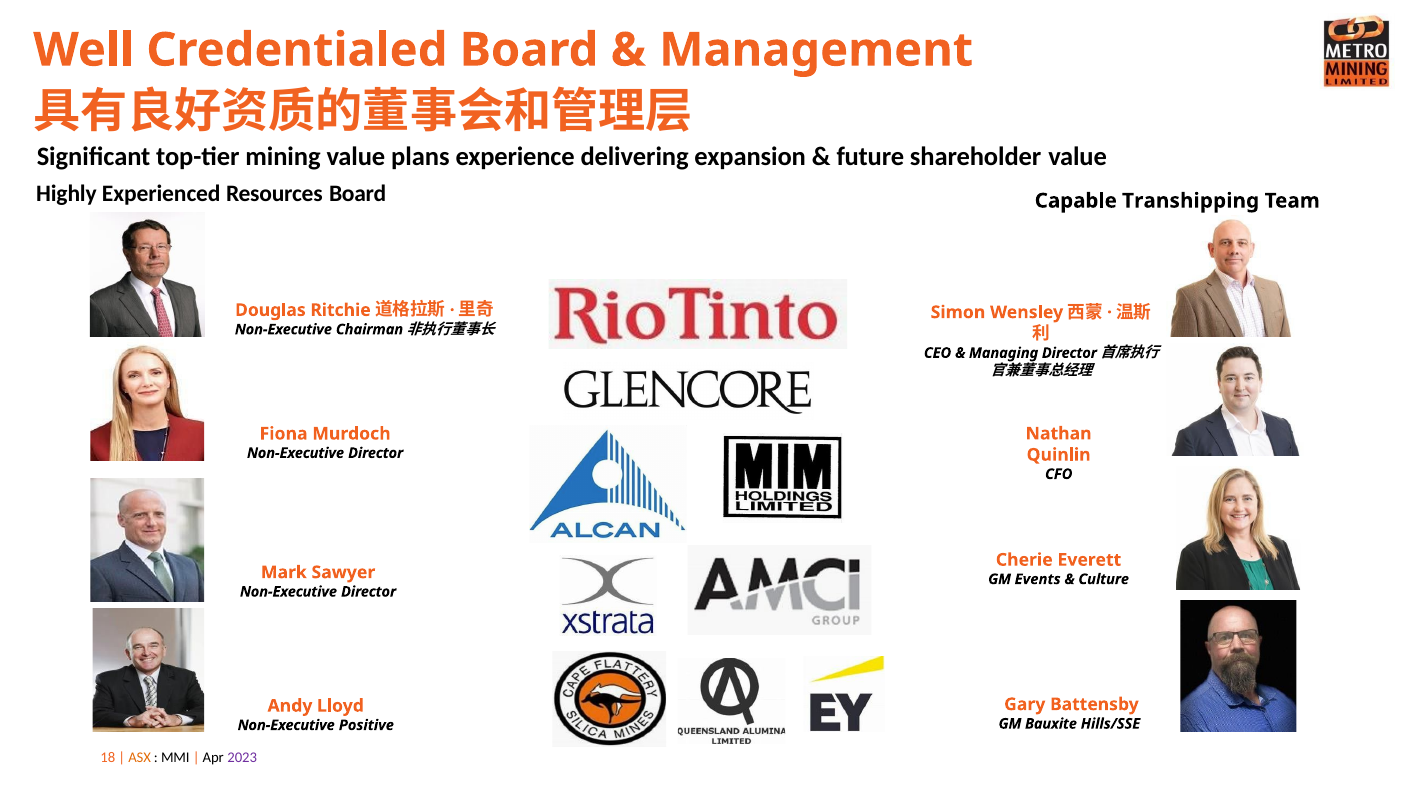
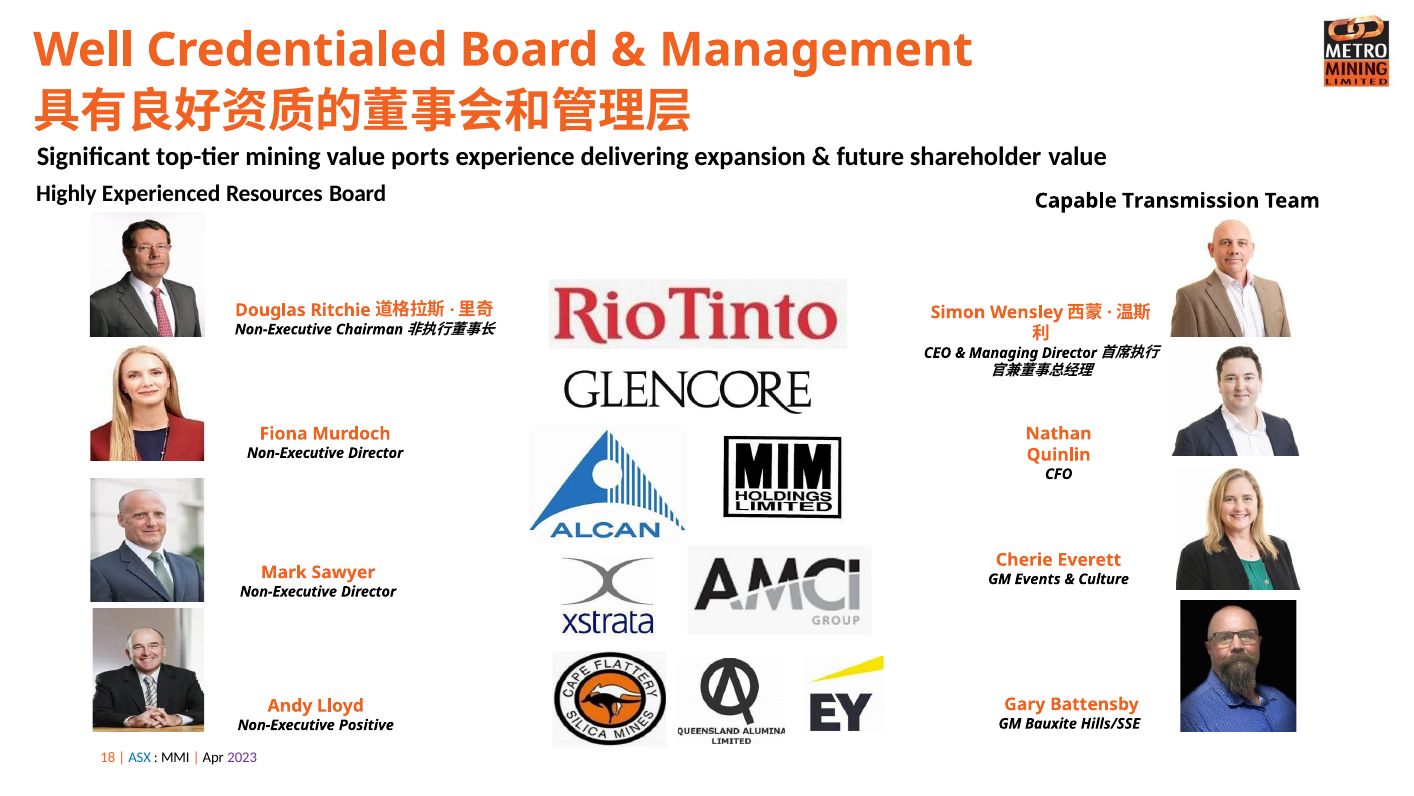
plans: plans -> ports (420, 157)
Transhipping: Transhipping -> Transmission (1191, 201)
ASX colour: orange -> blue (140, 757)
